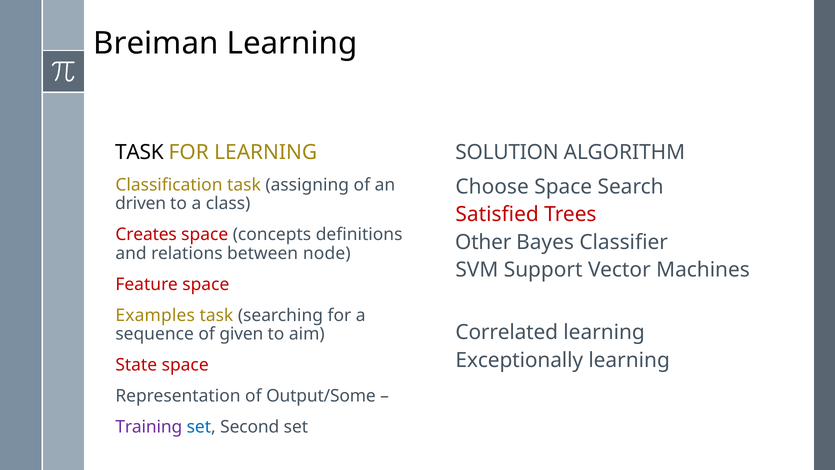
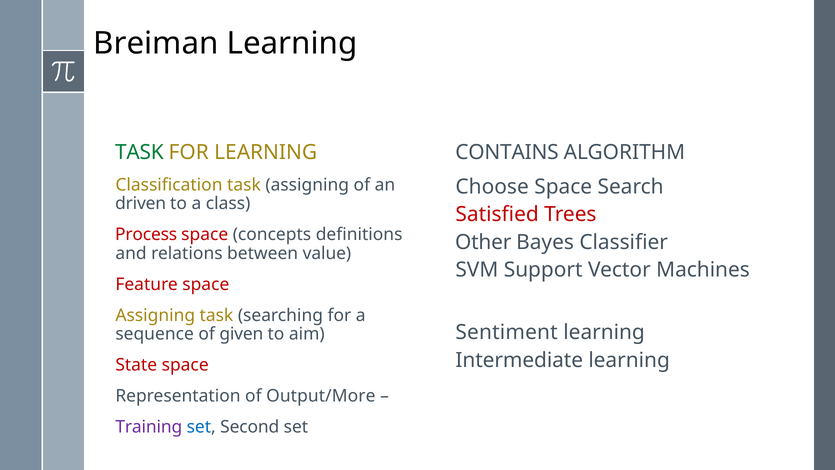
TASK colour: black -> green (139, 153)
SOLUTION: SOLUTION -> CONTAINS (507, 153)
Creates: Creates -> Process (146, 234)
node: node -> value (327, 253)
Examples: Examples -> Assigning (155, 315)
Correlated: Correlated -> Sentiment (507, 332)
Exceptionally: Exceptionally -> Intermediate (519, 360)
Output/Some: Output/Some -> Output/More (321, 396)
